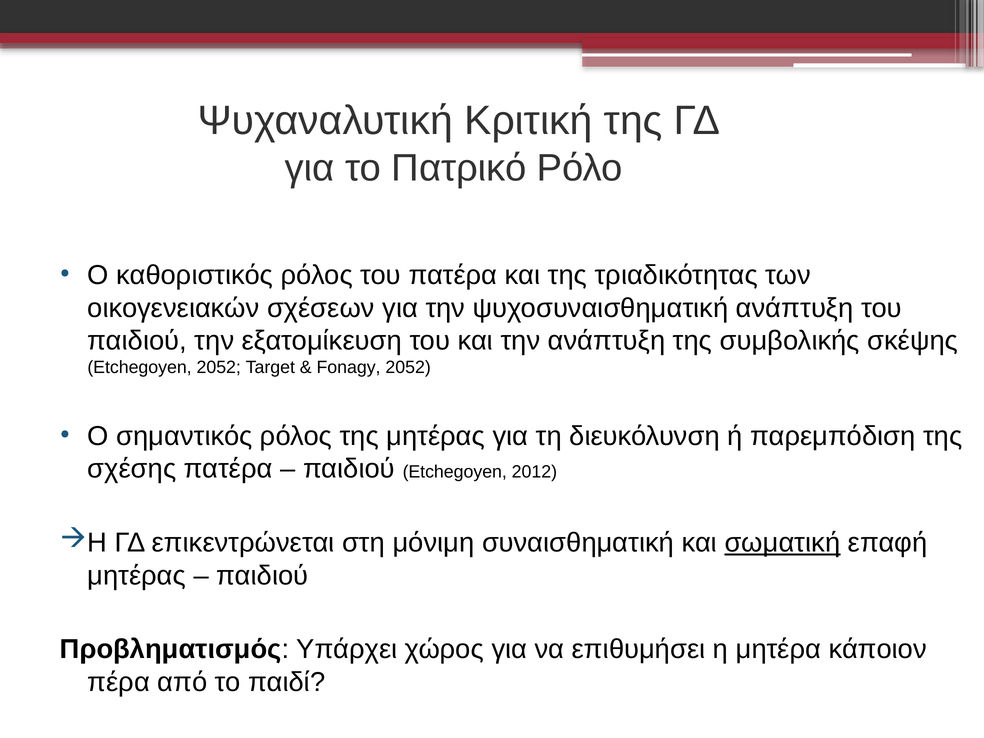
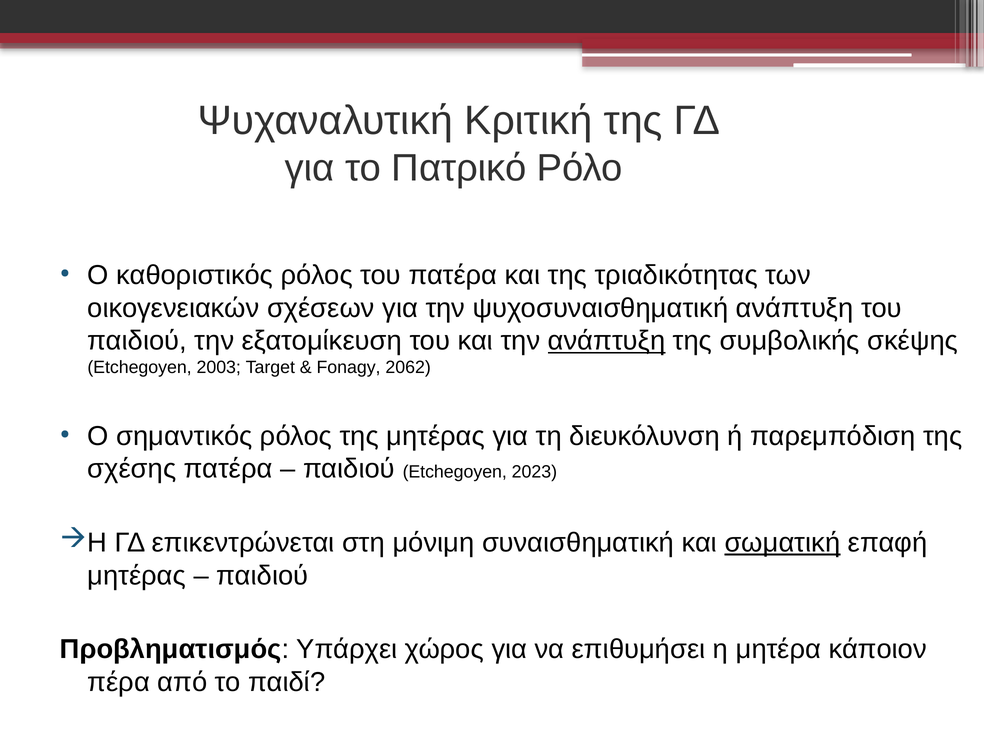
ανάπτυξη underline: none -> present (607, 341)
Etchegoyen 2052: 2052 -> 2003 (219, 367)
Fonagy 2052: 2052 -> 2062 (408, 367)
2012: 2012 -> 2023 (534, 472)
